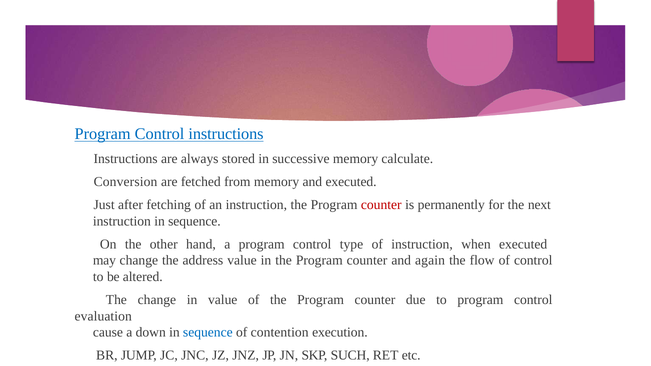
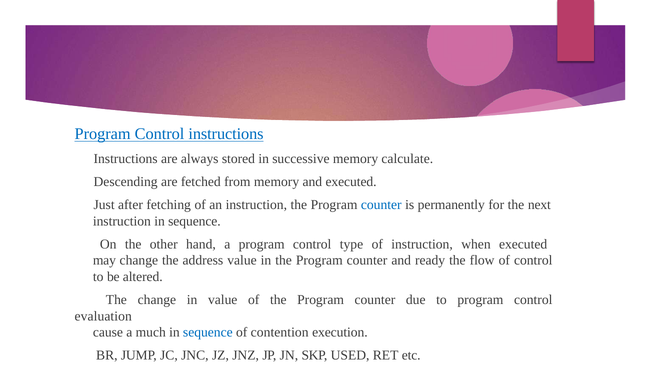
Conversion: Conversion -> Descending (126, 182)
counter colour: red -> blue (381, 205)
again: again -> ready (430, 261)
down: down -> much (151, 333)
SUCH: SUCH -> USED (350, 356)
